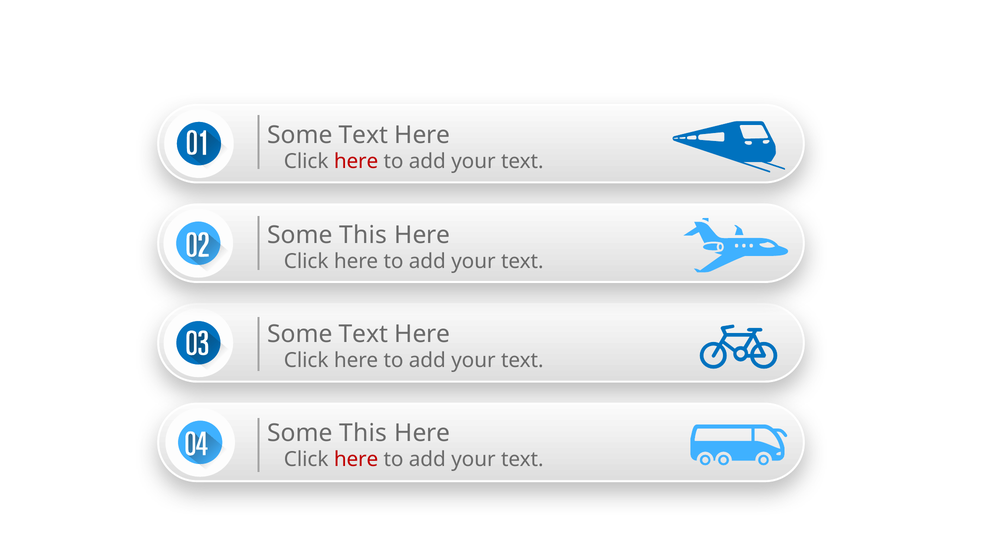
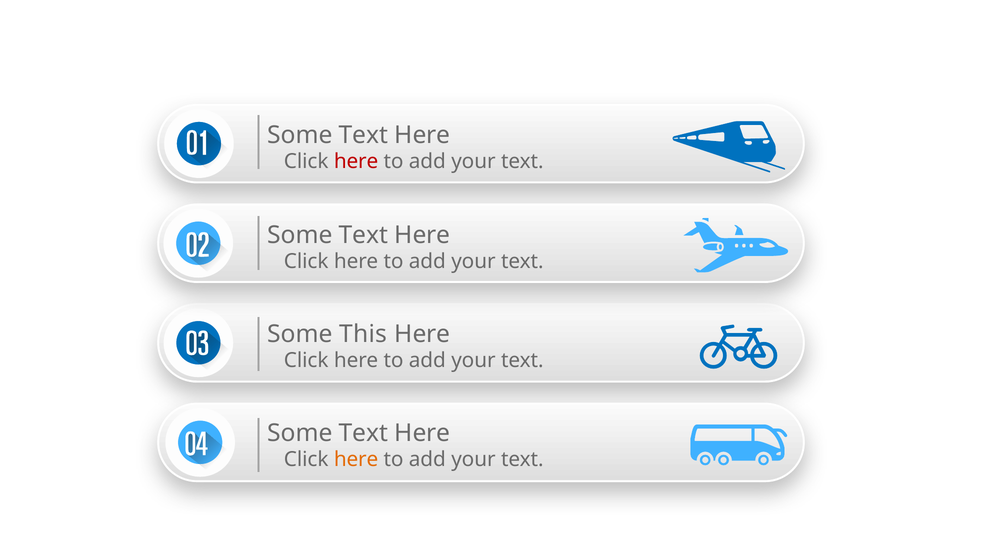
This: This -> Text (364, 235)
Text: Text -> This (363, 335)
This: This -> Text (364, 434)
here colour: red -> orange (356, 460)
